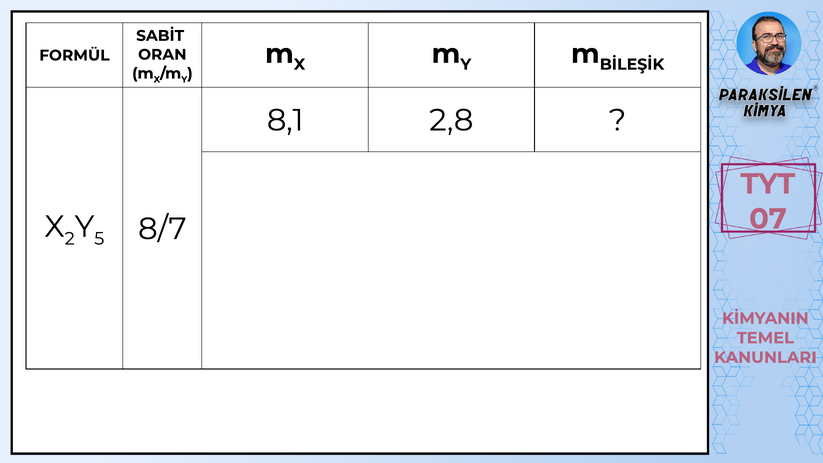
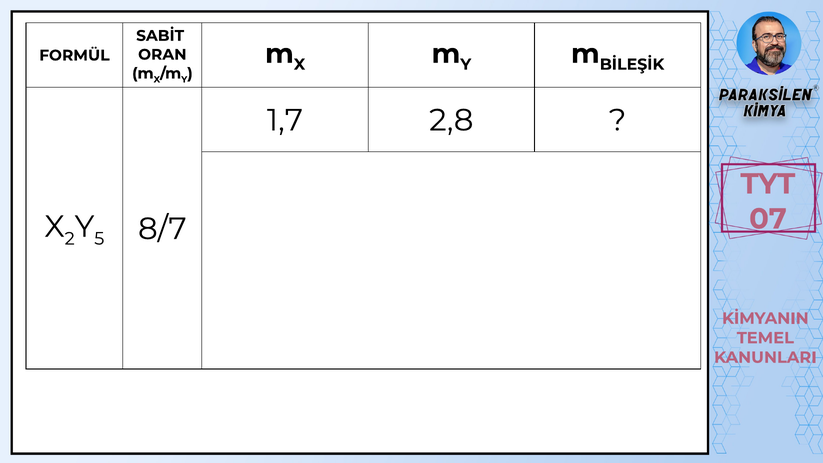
8,1: 8,1 -> 1,7 (285, 120)
